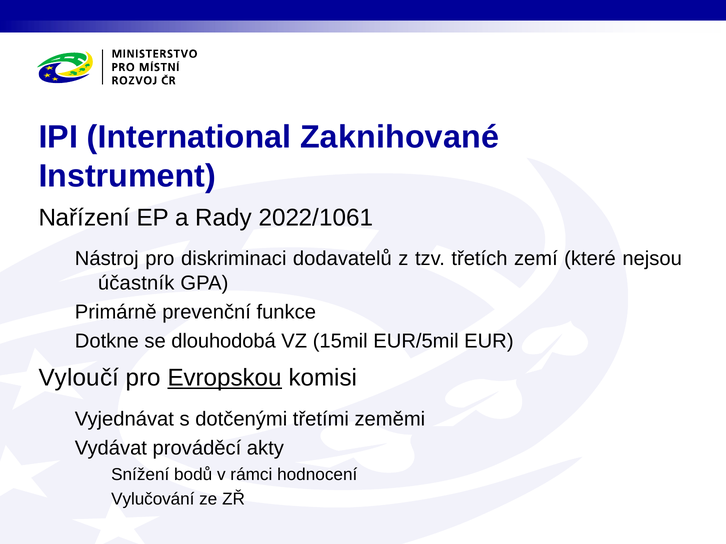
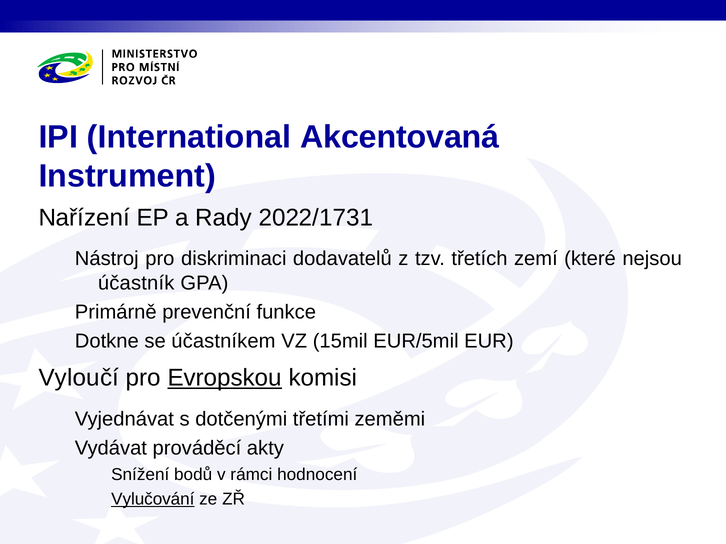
Zaknihované: Zaknihované -> Akcentovaná (400, 137)
2022/1061: 2022/1061 -> 2022/1731 (316, 218)
dlouhodobá: dlouhodobá -> účastníkem (223, 341)
Vylučování underline: none -> present (153, 499)
